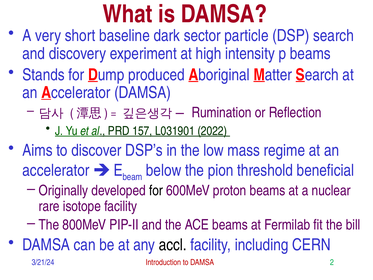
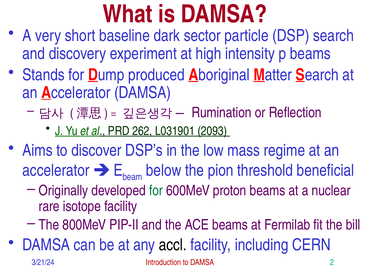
157: 157 -> 262 (142, 131)
2022: 2022 -> 2093 (212, 131)
for colour: black -> green (156, 190)
